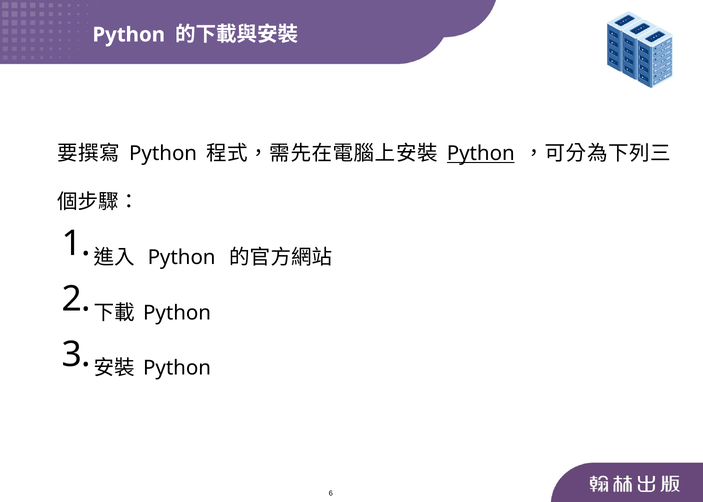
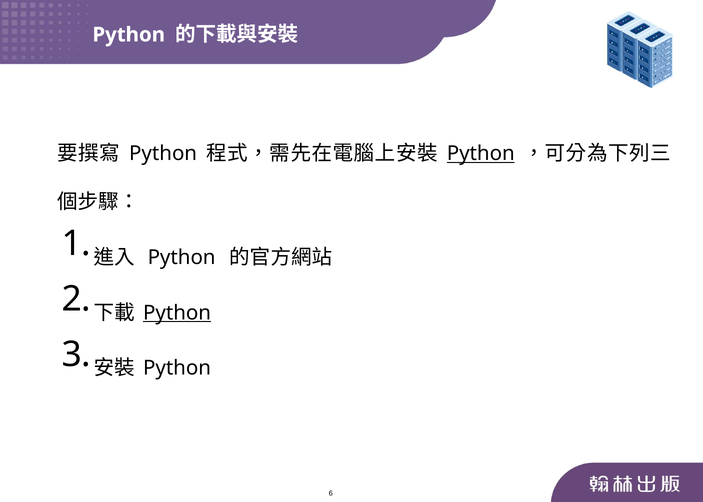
Python underline: none -> present (177, 313)
